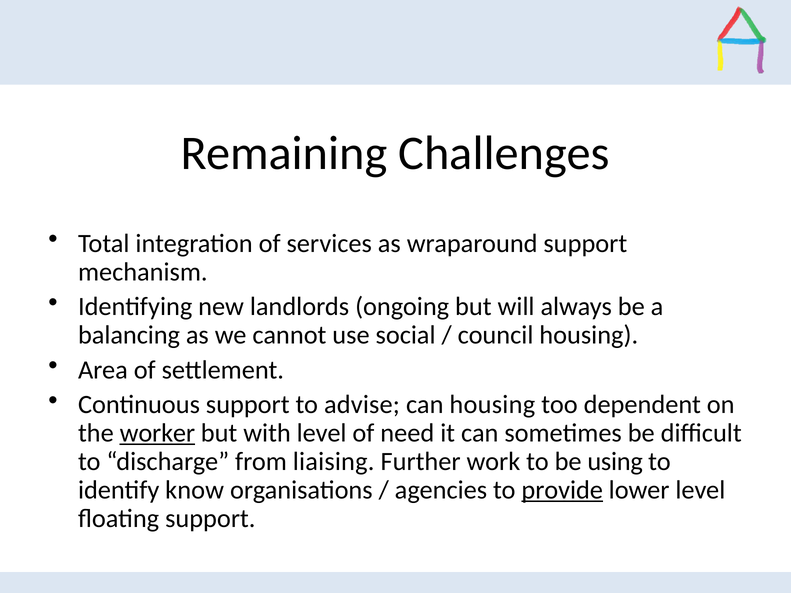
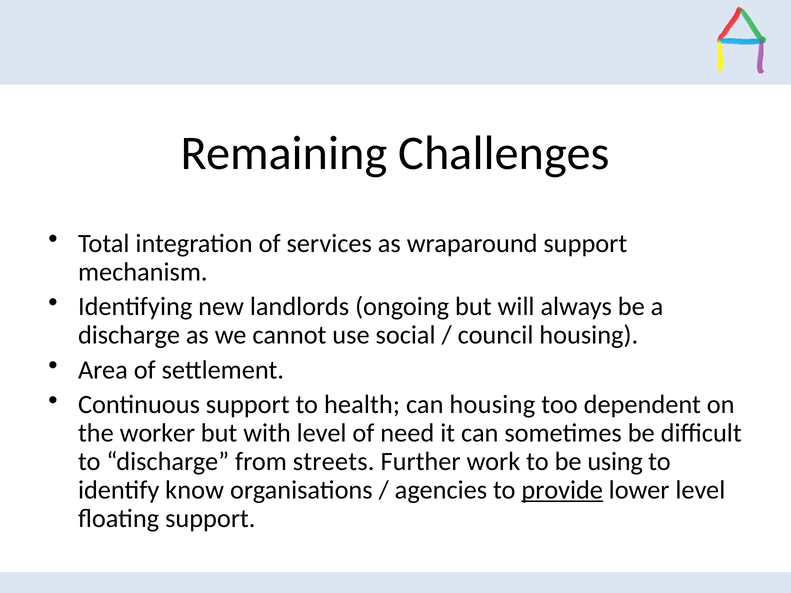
balancing: balancing -> discharge (129, 335)
advise: advise -> health (362, 405)
worker underline: present -> none (157, 433)
liaising: liaising -> streets (334, 462)
